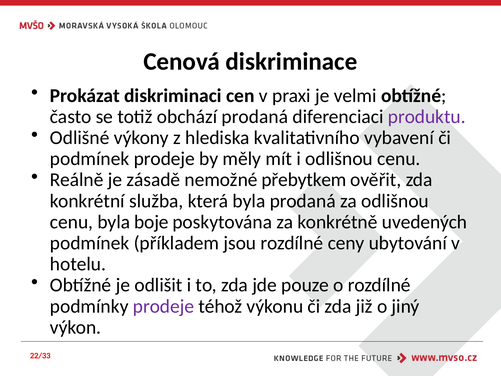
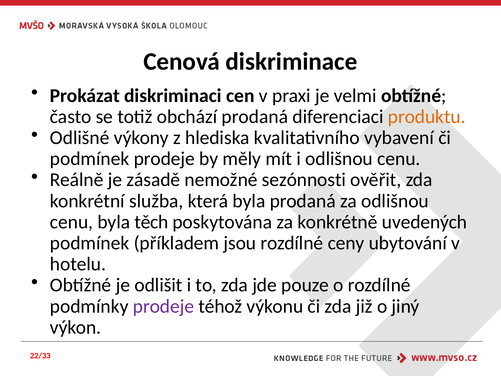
produktu colour: purple -> orange (427, 117)
přebytkem: přebytkem -> sezónnosti (304, 180)
boje: boje -> těch (151, 222)
